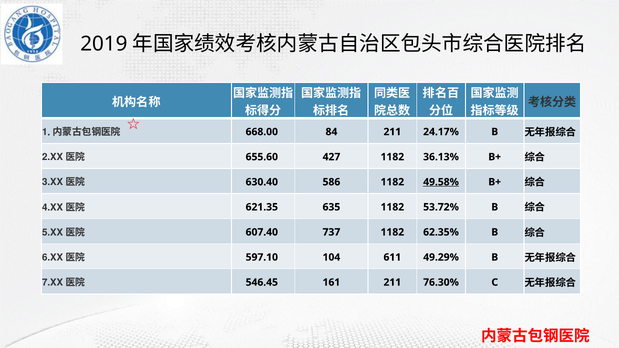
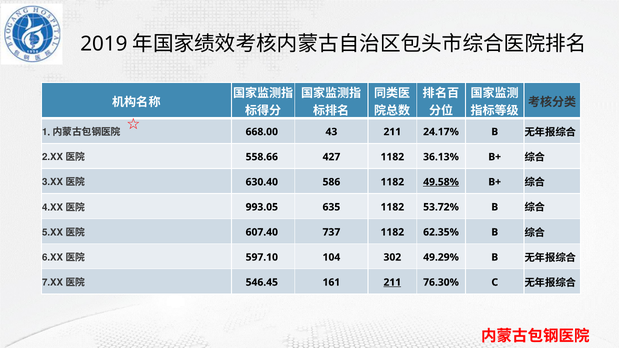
84: 84 -> 43 (331, 132)
655.60: 655.60 -> 558.66 (262, 157)
621.35: 621.35 -> 993.05 (262, 207)
611: 611 -> 302 (392, 257)
211 underline: none -> present (392, 282)
